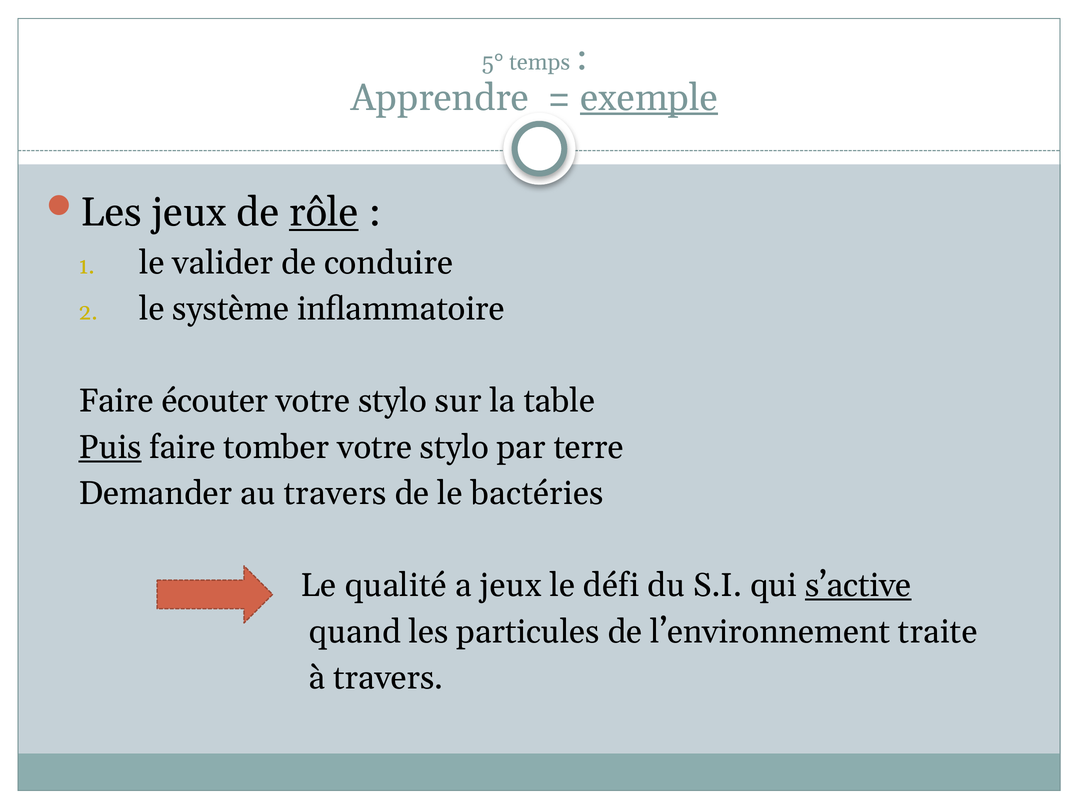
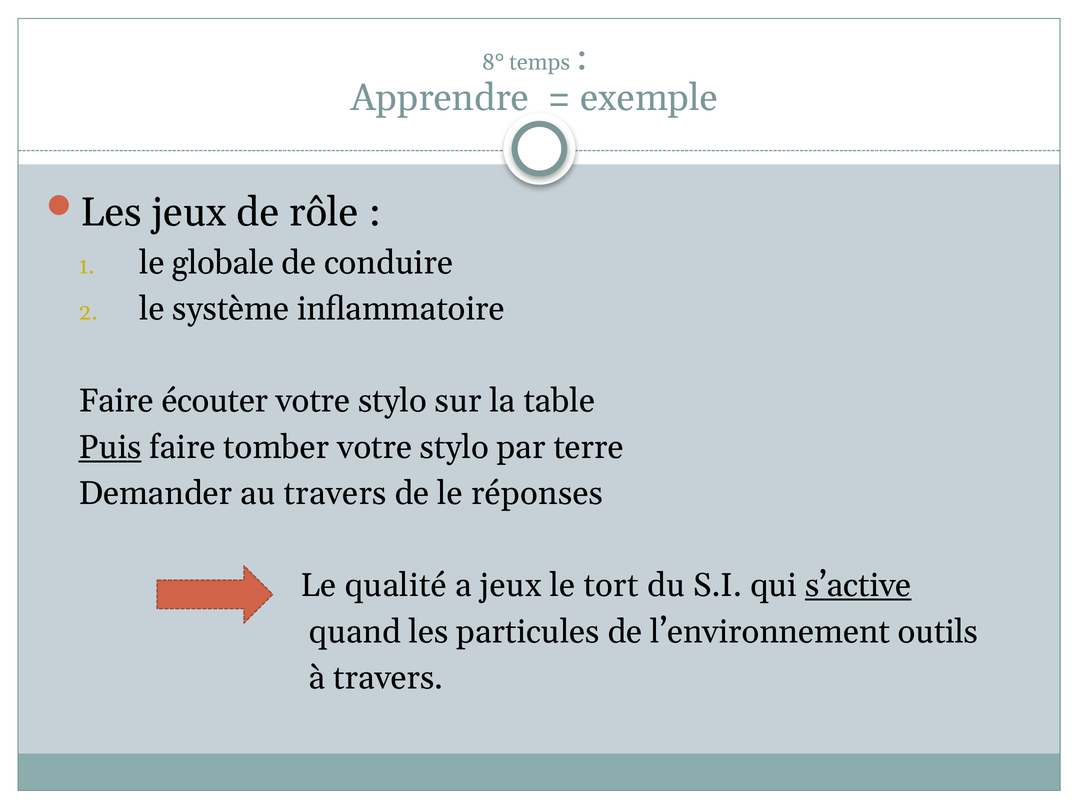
5°: 5° -> 8° (493, 62)
exemple underline: present -> none (649, 98)
rôle underline: present -> none (324, 213)
valider: valider -> globale (223, 263)
bactéries: bactéries -> réponses (537, 493)
défi: défi -> tort (611, 586)
traite: traite -> outils (938, 632)
